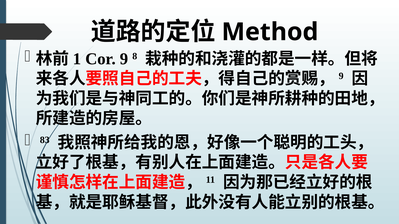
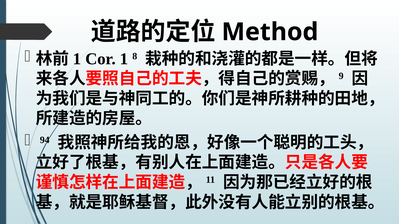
Cor 9: 9 -> 1 (124, 59)
83: 83 -> 94 (45, 140)
